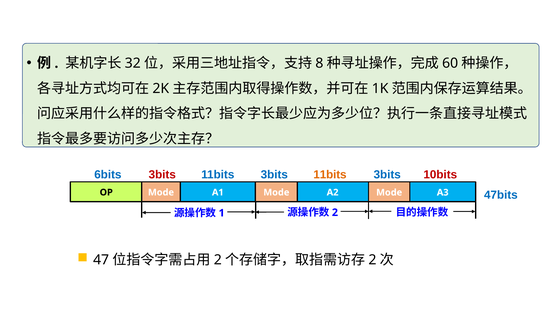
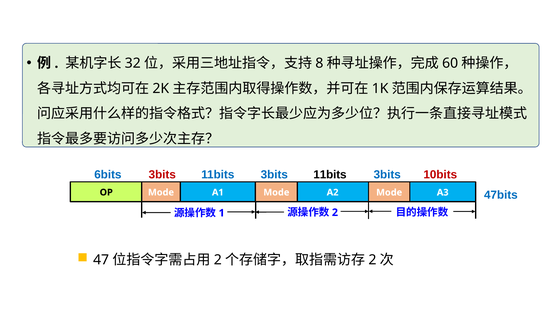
11bits colour: orange -> black (330, 175)
